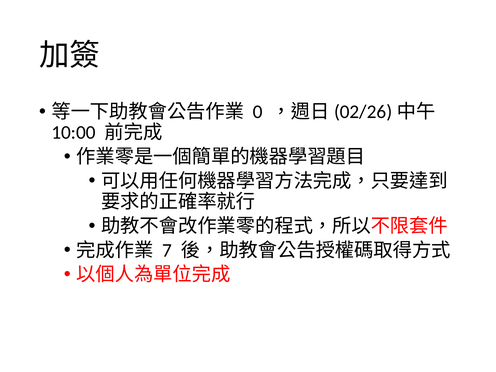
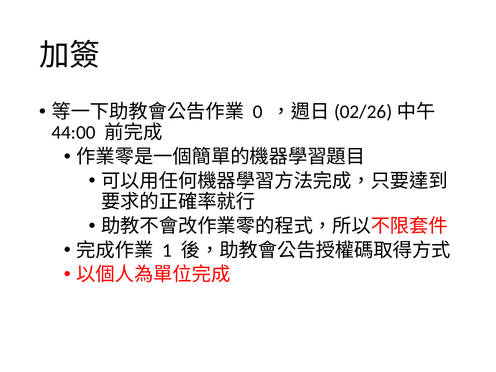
10:00: 10:00 -> 44:00 (74, 133)
7: 7 -> 1 (167, 250)
